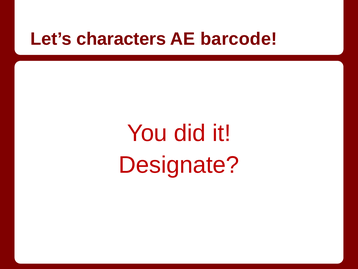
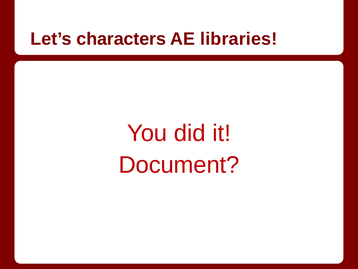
barcode: barcode -> libraries (239, 39)
Designate: Designate -> Document (179, 165)
